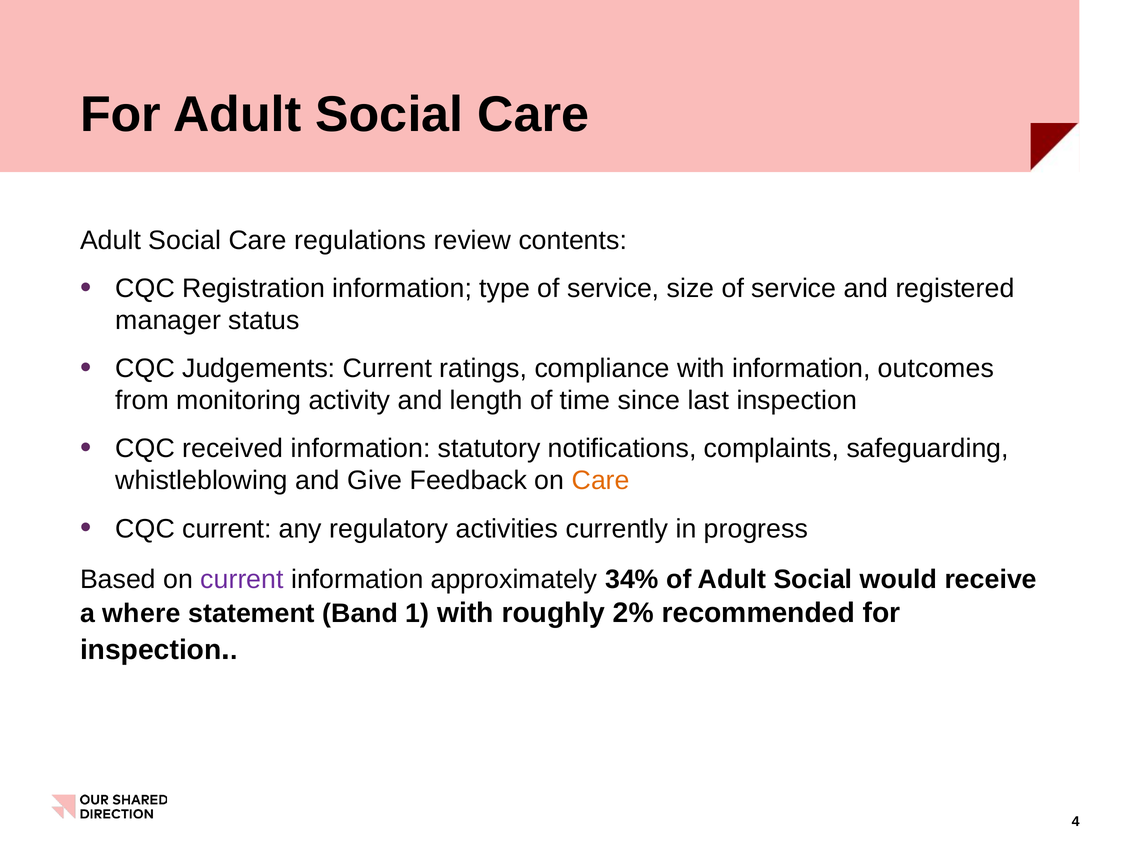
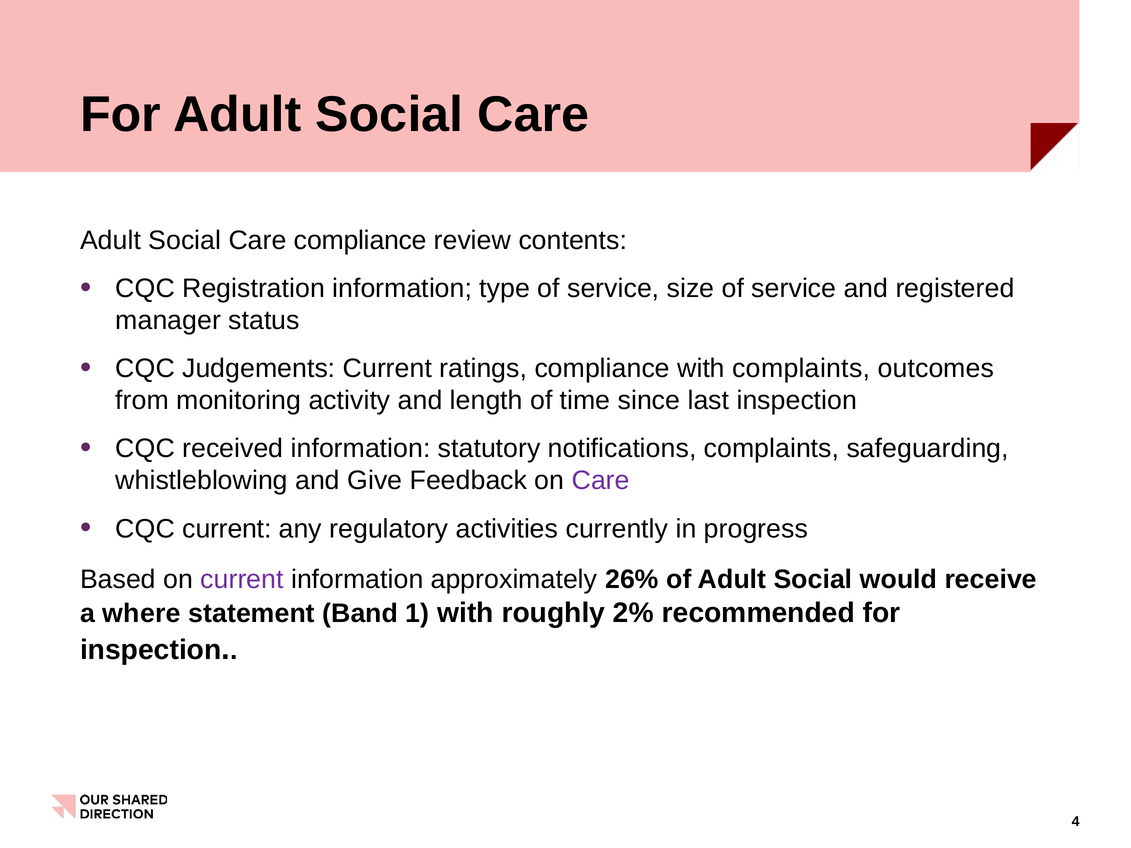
Care regulations: regulations -> compliance (360, 240)
with information: information -> complaints (801, 369)
Care colour: orange -> purple (601, 481)
34%: 34% -> 26% (632, 580)
